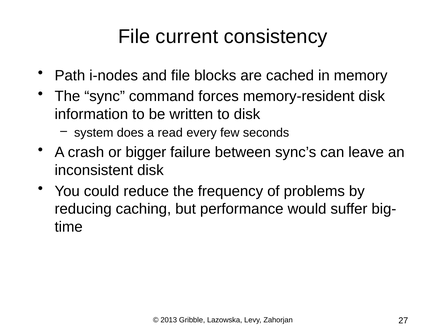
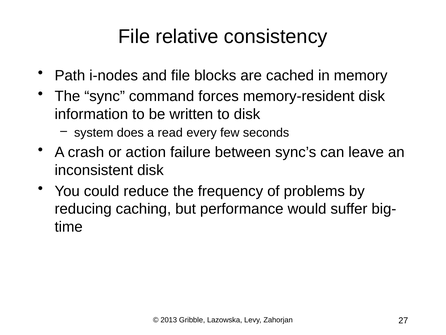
current: current -> relative (187, 37)
bigger: bigger -> action (146, 152)
